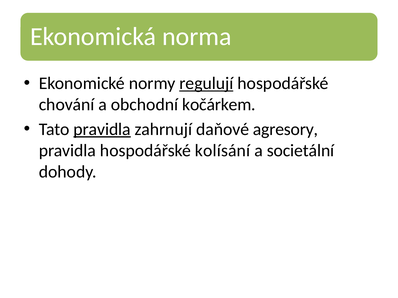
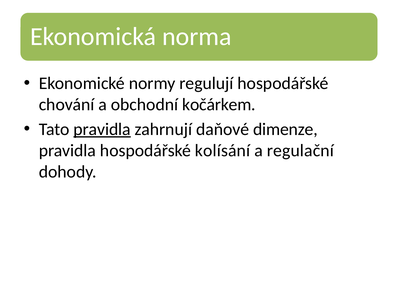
regulují underline: present -> none (206, 83)
agresory: agresory -> dimenze (285, 129)
societální: societální -> regulační (300, 151)
